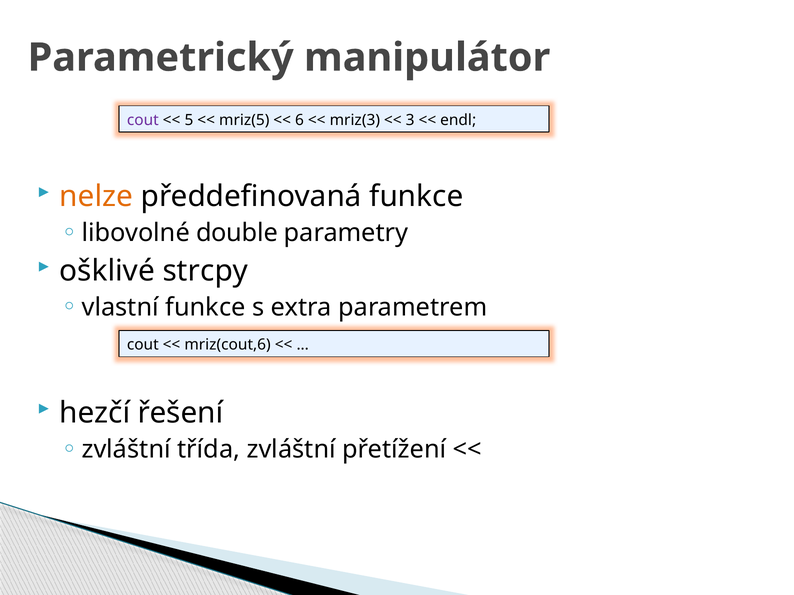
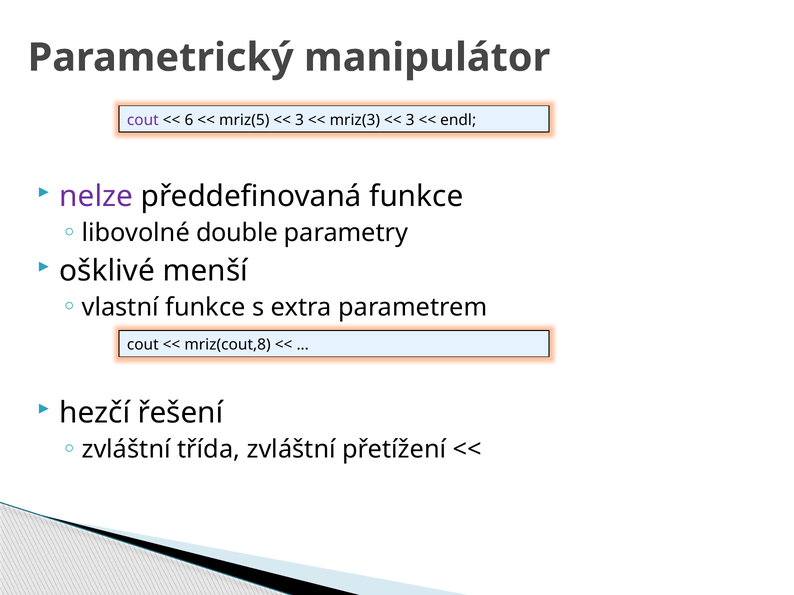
5: 5 -> 6 (189, 120)
6: 6 -> 3 (299, 120)
nelze colour: orange -> purple (96, 197)
strcpy: strcpy -> menší (205, 271)
mriz(cout,6: mriz(cout,6 -> mriz(cout,8 (228, 345)
